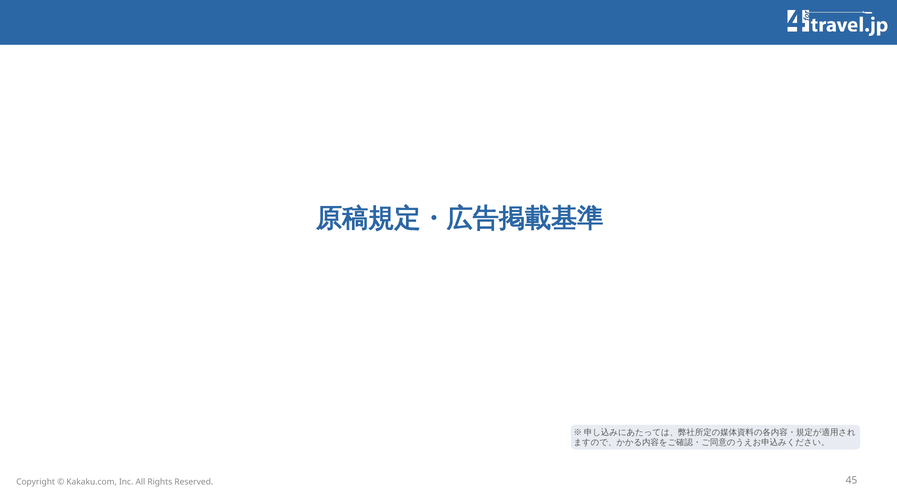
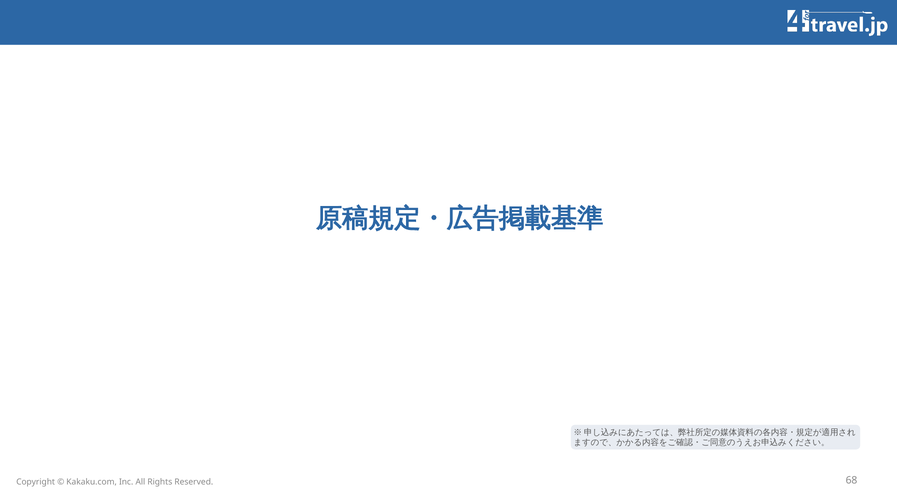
45: 45 -> 68 (852, 481)
